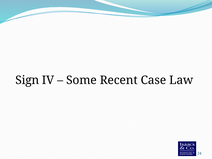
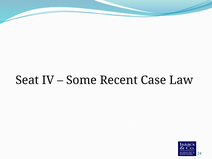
Sign: Sign -> Seat (27, 80)
